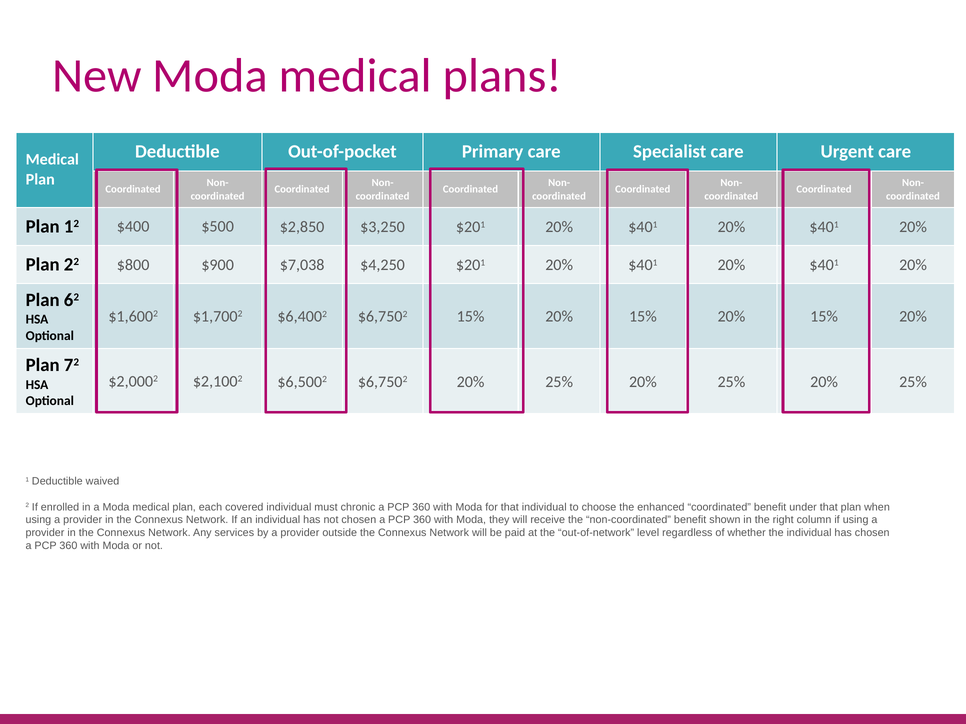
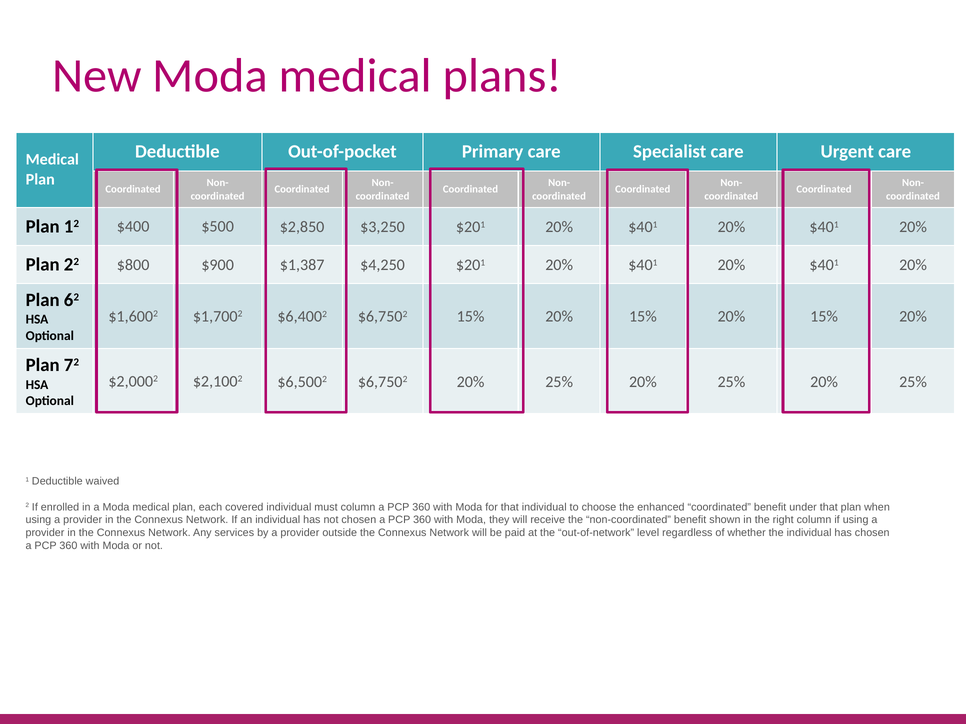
$7,038: $7,038 -> $1,387 (302, 265)
must chronic: chronic -> column (358, 507)
